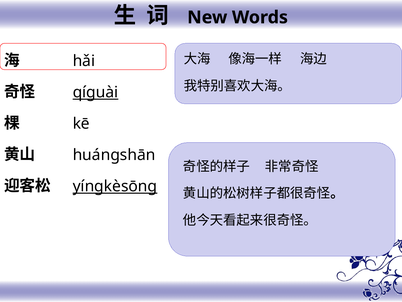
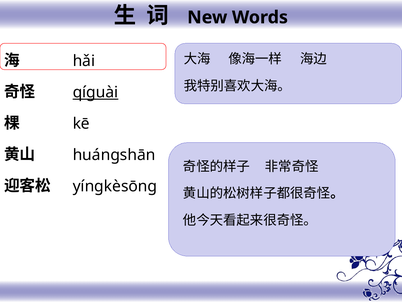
yíngkèsōng underline: present -> none (115, 186)
